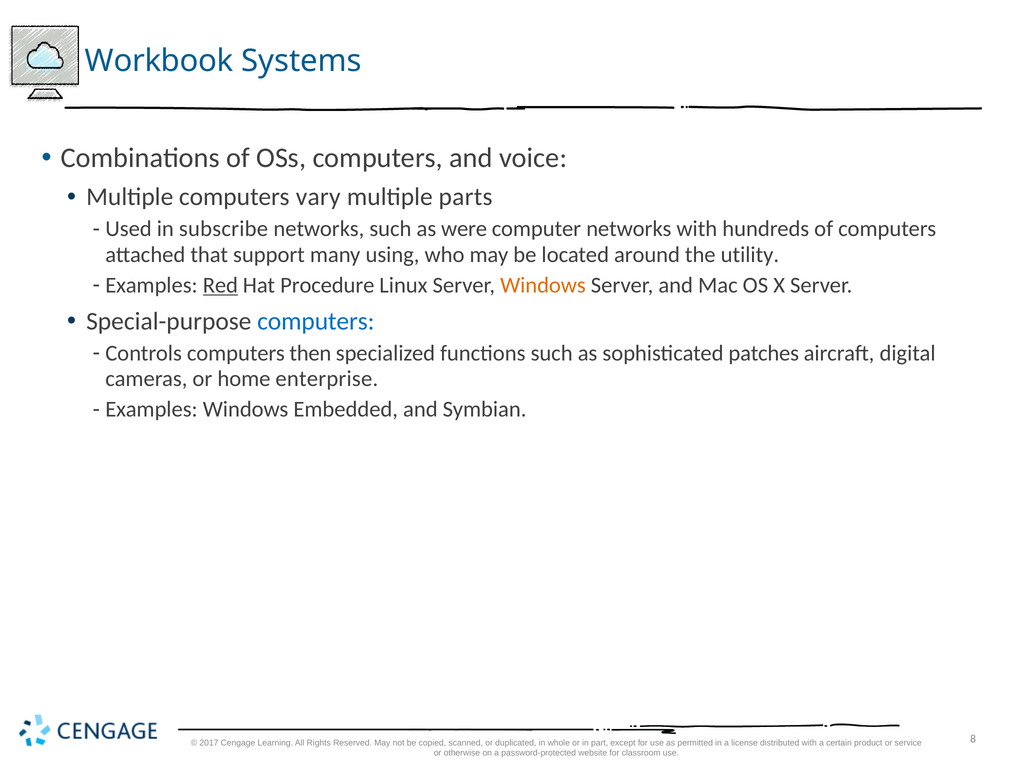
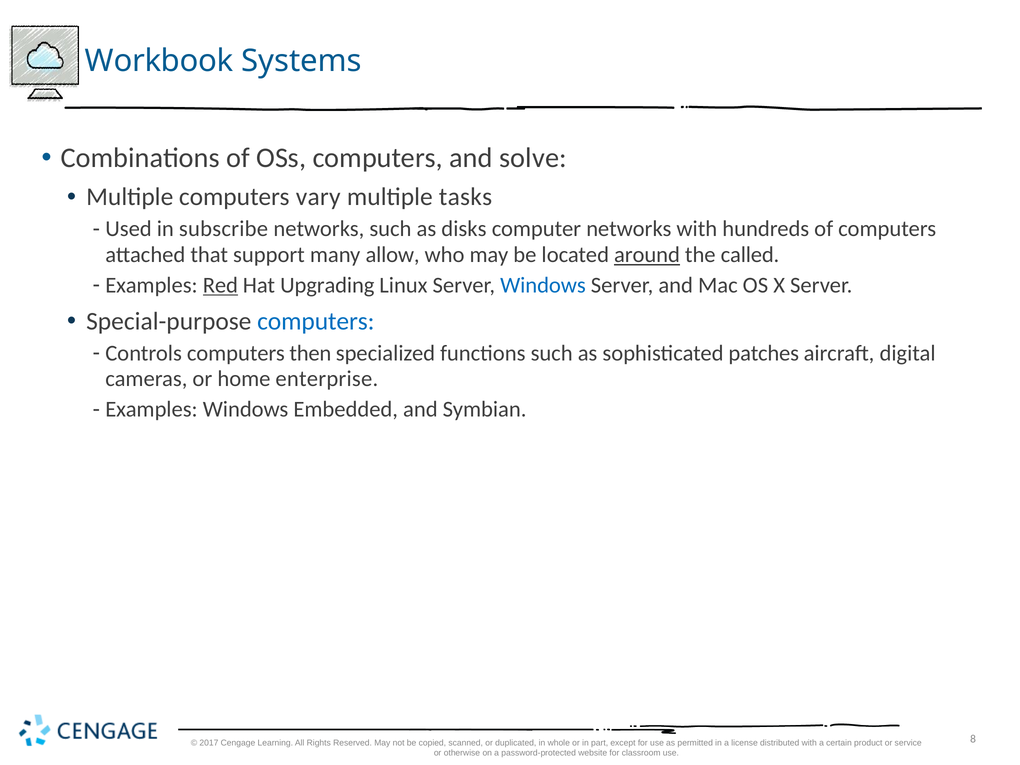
voice: voice -> solve (533, 158)
parts: parts -> tasks (466, 197)
were: were -> disks (464, 229)
using: using -> allow (393, 255)
around underline: none -> present (647, 255)
utility: utility -> called (750, 255)
Procedure: Procedure -> Upgrading (327, 285)
Windows colour: orange -> blue (543, 285)
